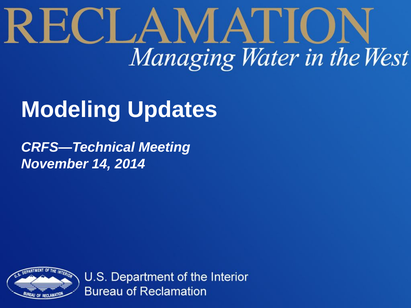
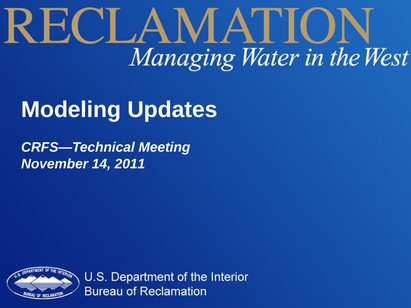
2014: 2014 -> 2011 (130, 164)
